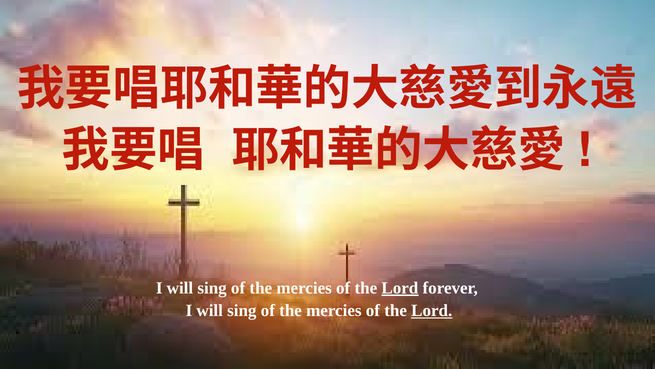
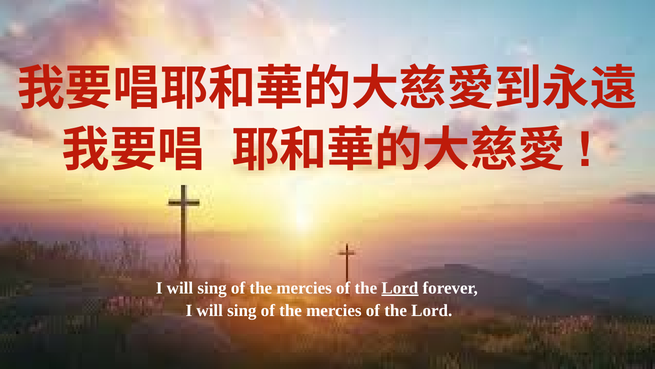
Lord underline: present -> none (432, 310)
